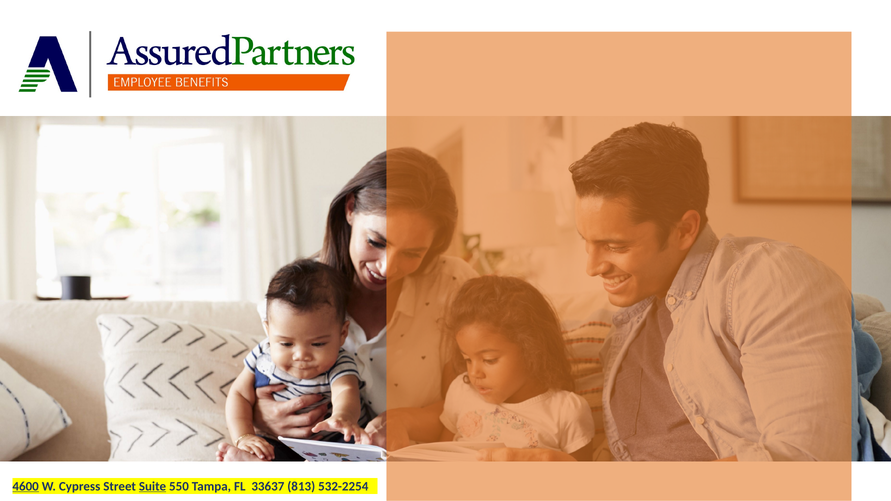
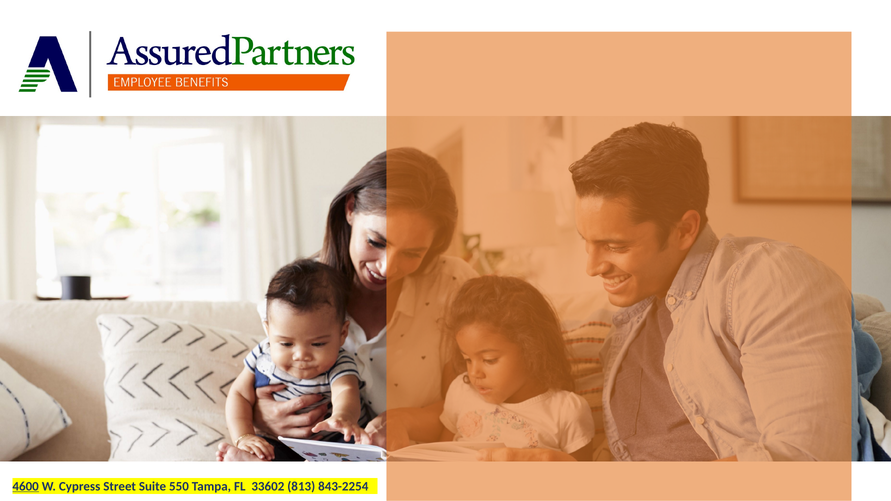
Suite underline: present -> none (153, 486)
33637: 33637 -> 33602 (268, 486)
532-2254: 532-2254 -> 843-2254 (343, 486)
